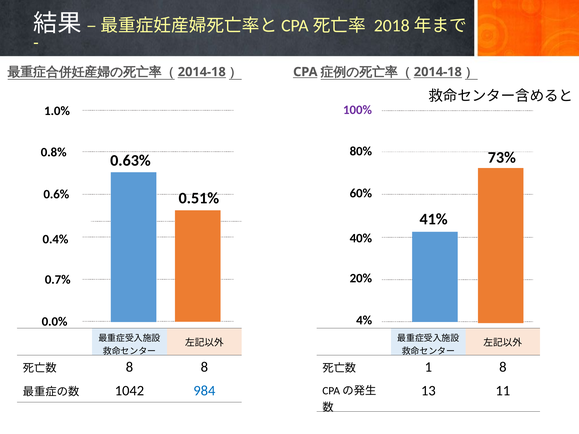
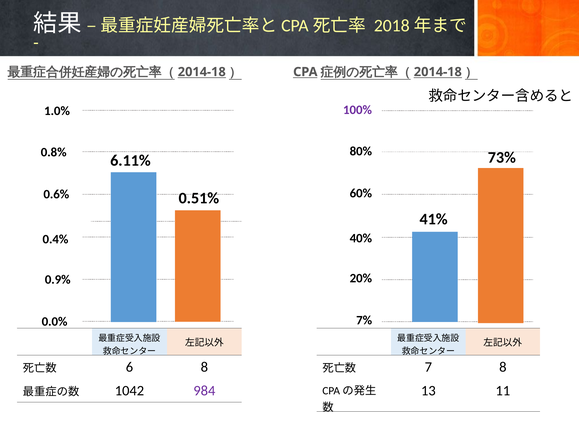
0.63%: 0.63% -> 6.11% (130, 161)
0.7%: 0.7% -> 0.9% (58, 280)
4%: 4% -> 7% (364, 321)
8: 8 -> 6 (129, 367)
1: 1 -> 7 (428, 367)
984 colour: blue -> purple (204, 391)
